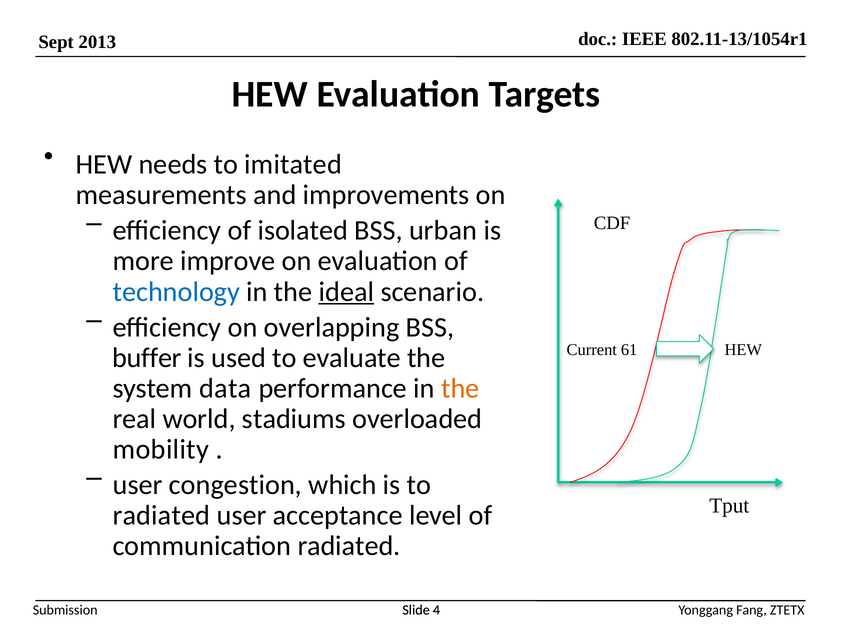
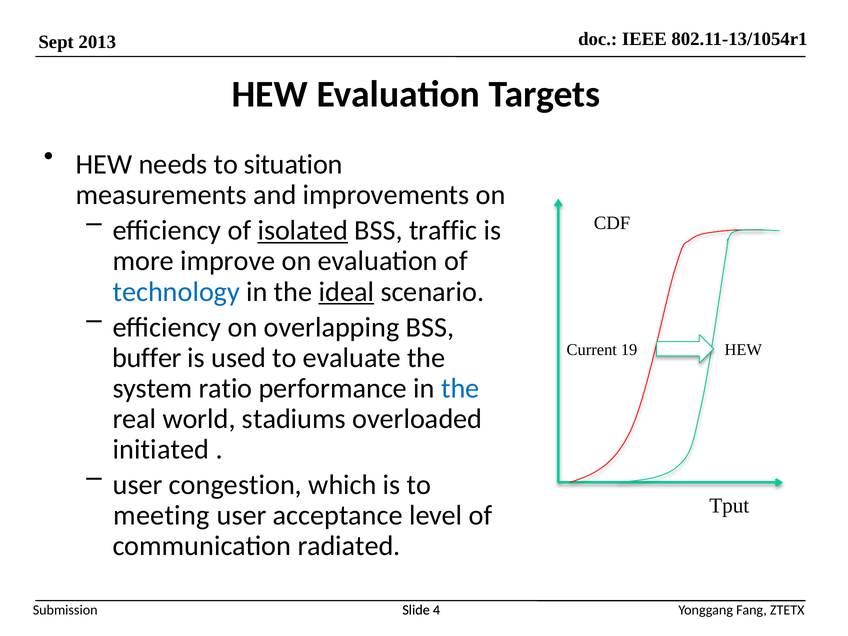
imitated: imitated -> situation (293, 165)
isolated underline: none -> present (303, 231)
urban: urban -> traffic (443, 231)
61: 61 -> 19 (629, 350)
data: data -> ratio (226, 388)
the colour: orange -> blue (460, 388)
mobility: mobility -> initiated (161, 449)
radiated: radiated -> meeting (161, 515)
